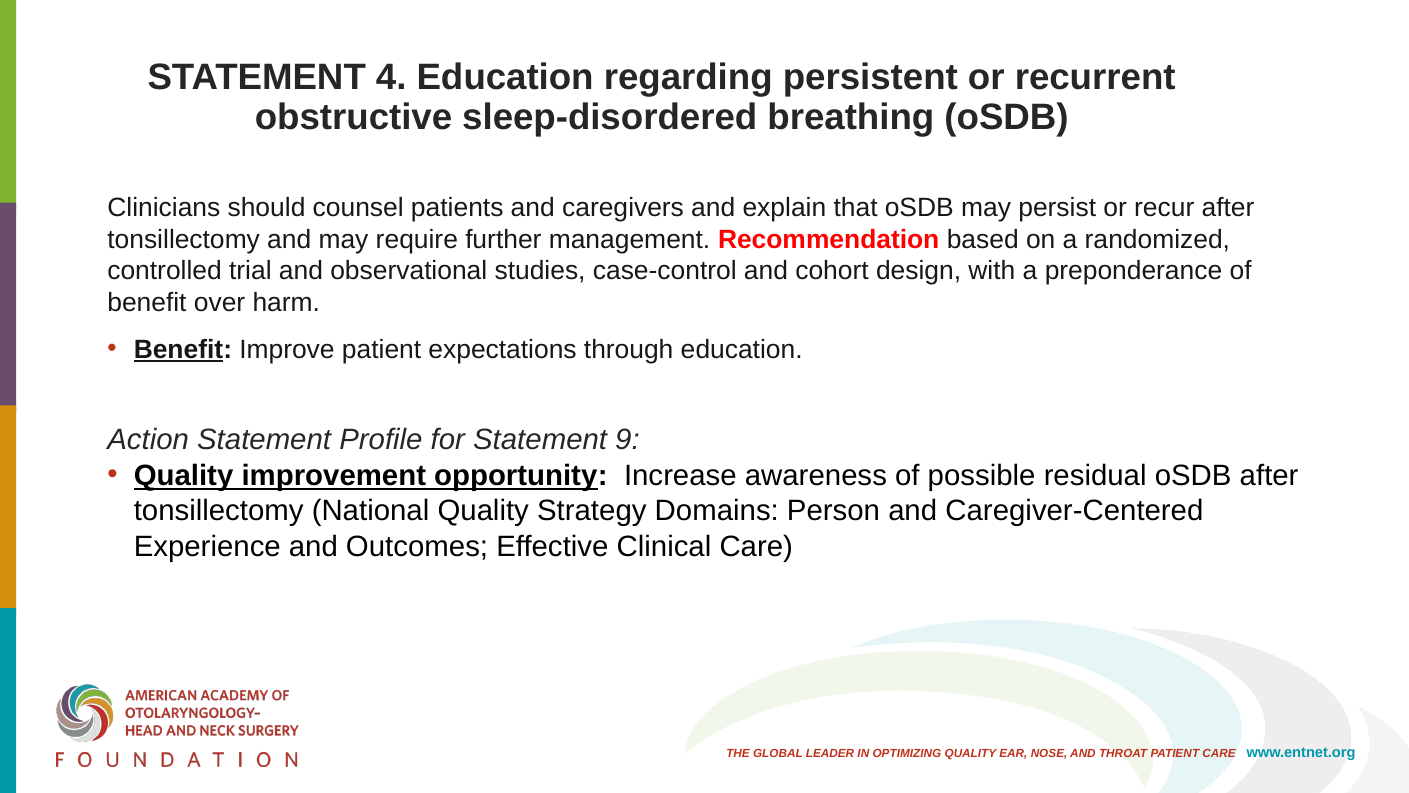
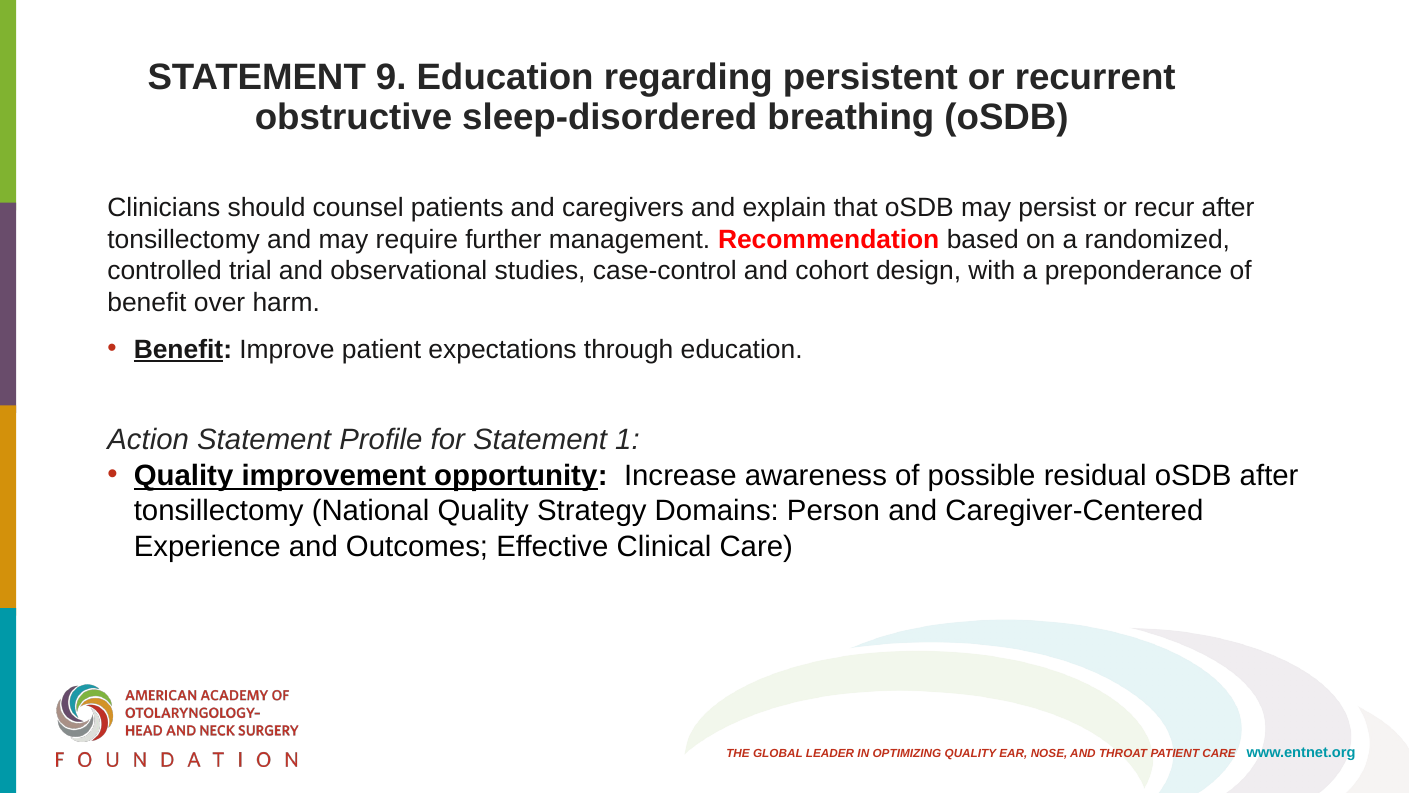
4: 4 -> 9 (391, 78)
9: 9 -> 1 (627, 440)
